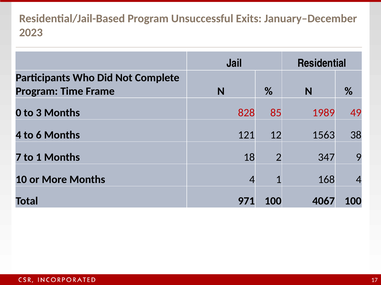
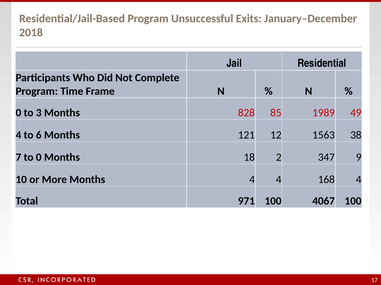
2023: 2023 -> 2018 (31, 33)
to 1: 1 -> 0 (39, 158)
4 1: 1 -> 4 (279, 180)
